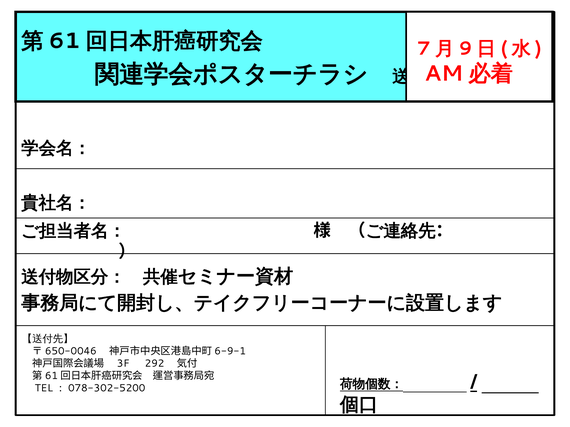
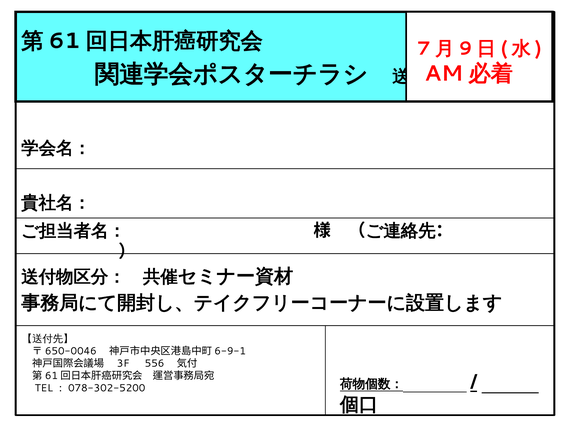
292: 292 -> 556 (155, 364)
